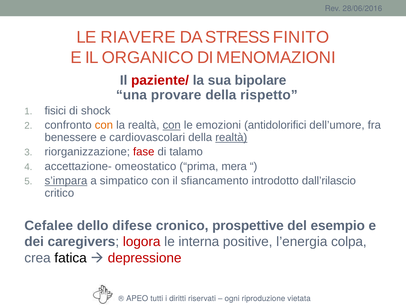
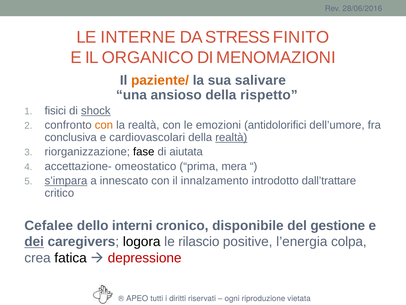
RIAVERE: RIAVERE -> INTERNE (138, 37)
paziente/ colour: red -> orange (160, 80)
bipolare: bipolare -> salivare (260, 80)
provare: provare -> ansioso (176, 95)
shock underline: none -> present (96, 111)
con underline: present -> none (172, 125)
benessere: benessere -> conclusiva (71, 137)
fase colour: red -> black (144, 152)
talamo: talamo -> aiutata (186, 152)
simpatico: simpatico -> innescato (124, 180)
sfiancamento: sfiancamento -> innalzamento (215, 180)
dall’rilascio: dall’rilascio -> dall’trattare (329, 180)
difese: difese -> interni (132, 225)
prospettive: prospettive -> disponibile (248, 225)
esempio: esempio -> gestione (338, 225)
dei underline: none -> present (34, 241)
logora colour: red -> black (142, 241)
interna: interna -> rilascio (199, 241)
